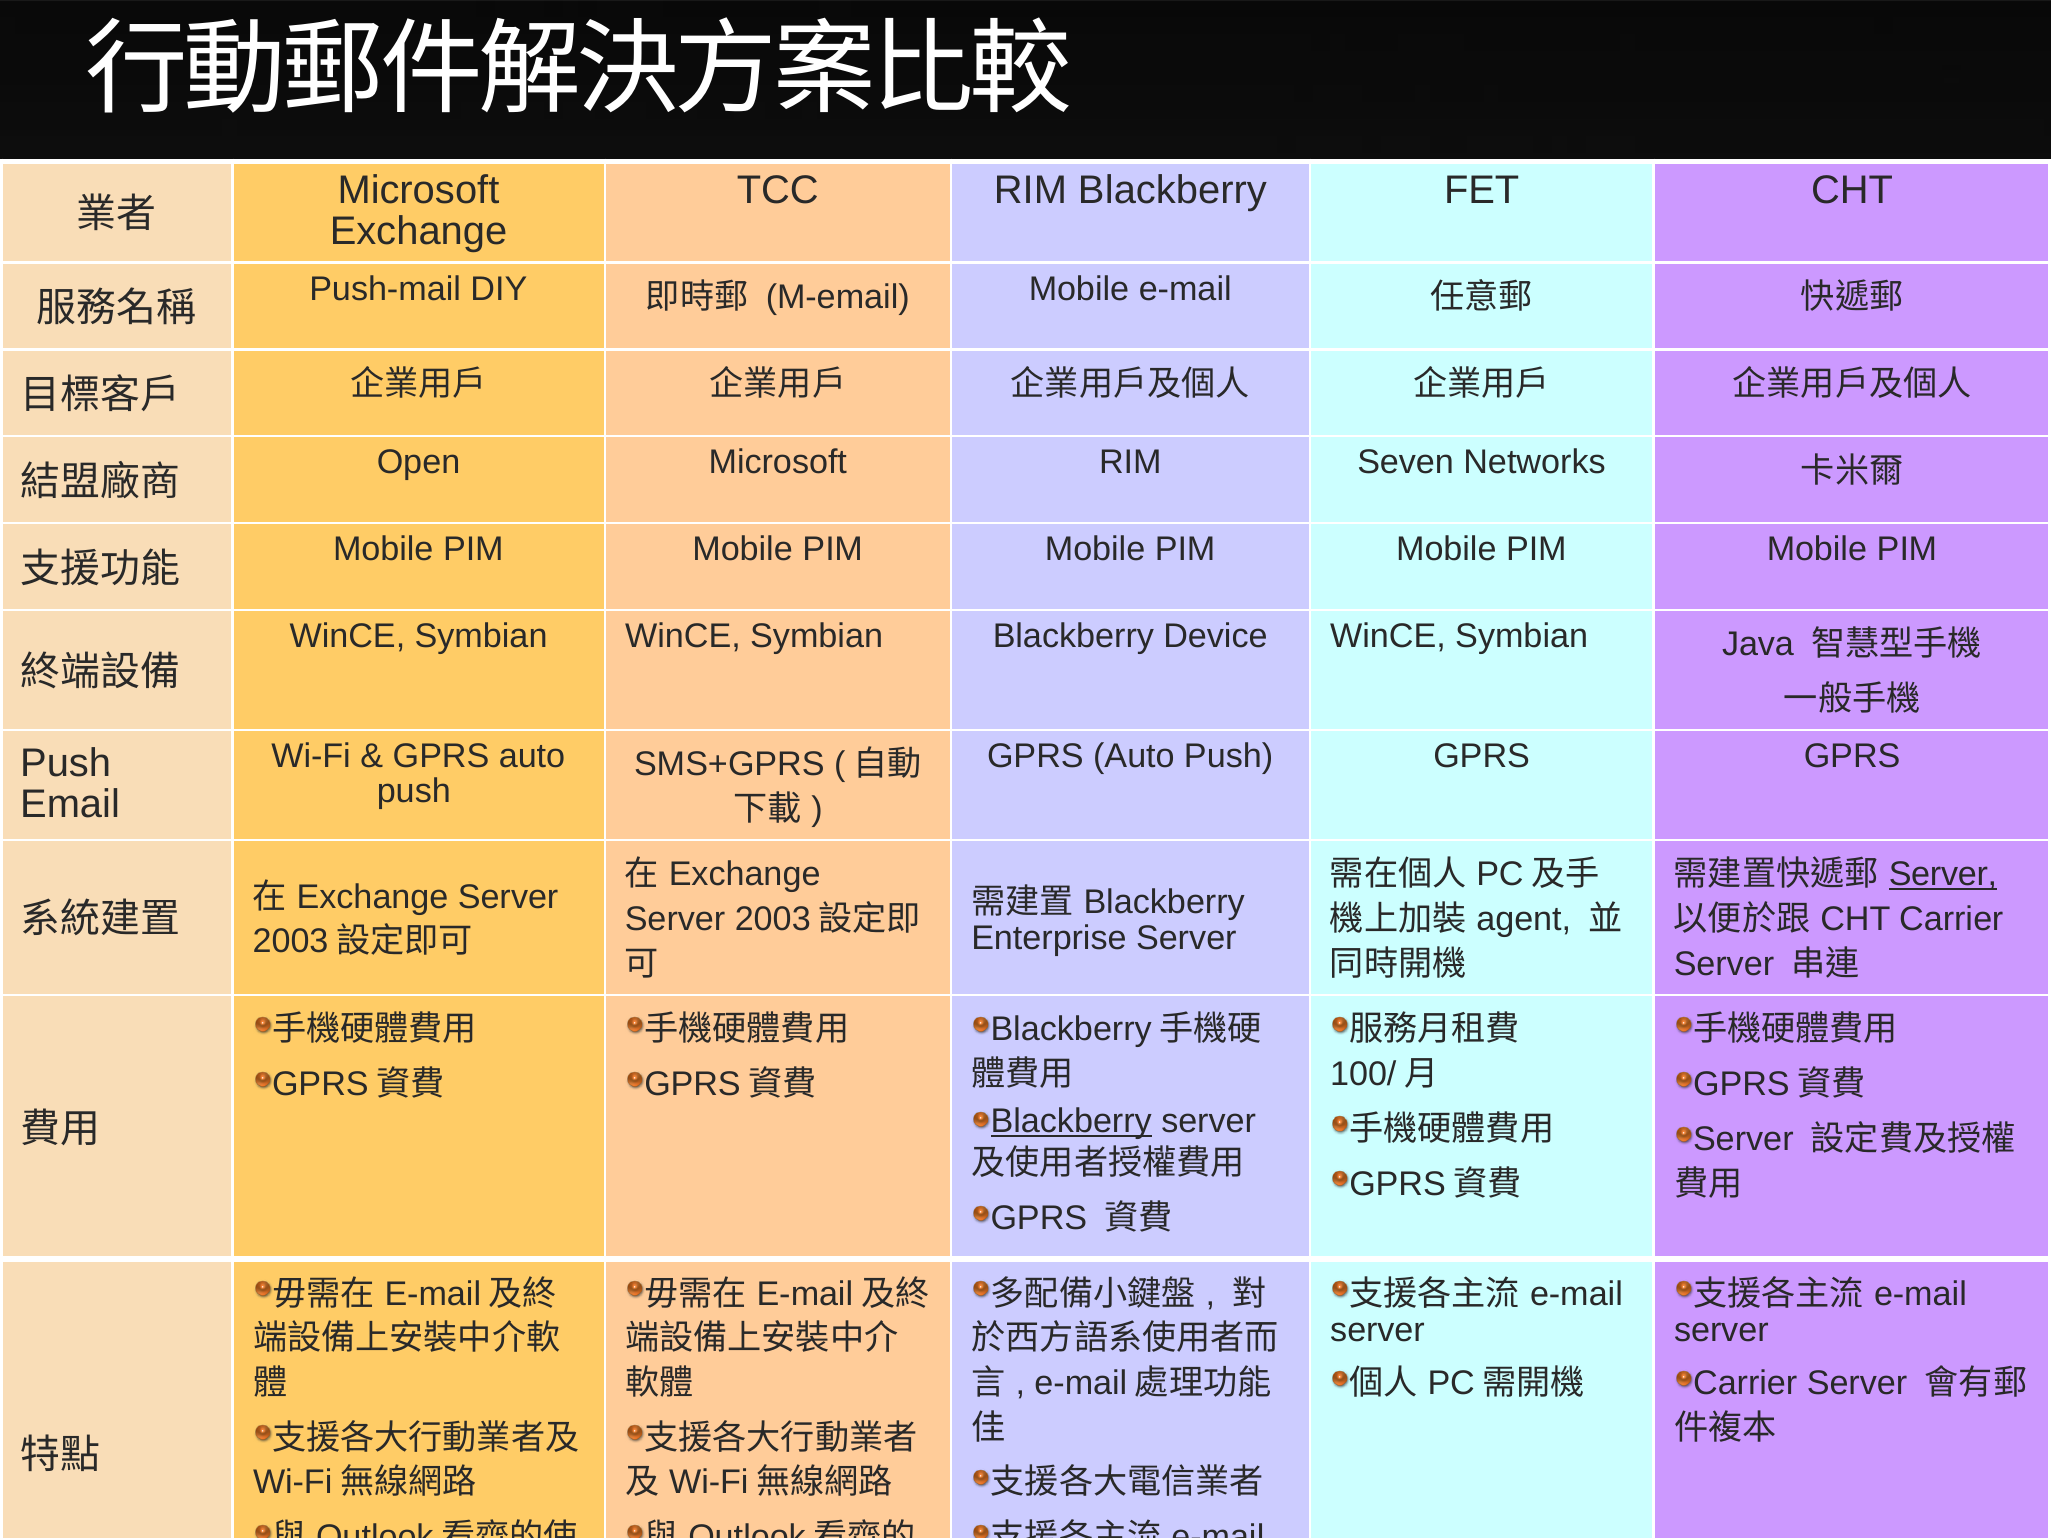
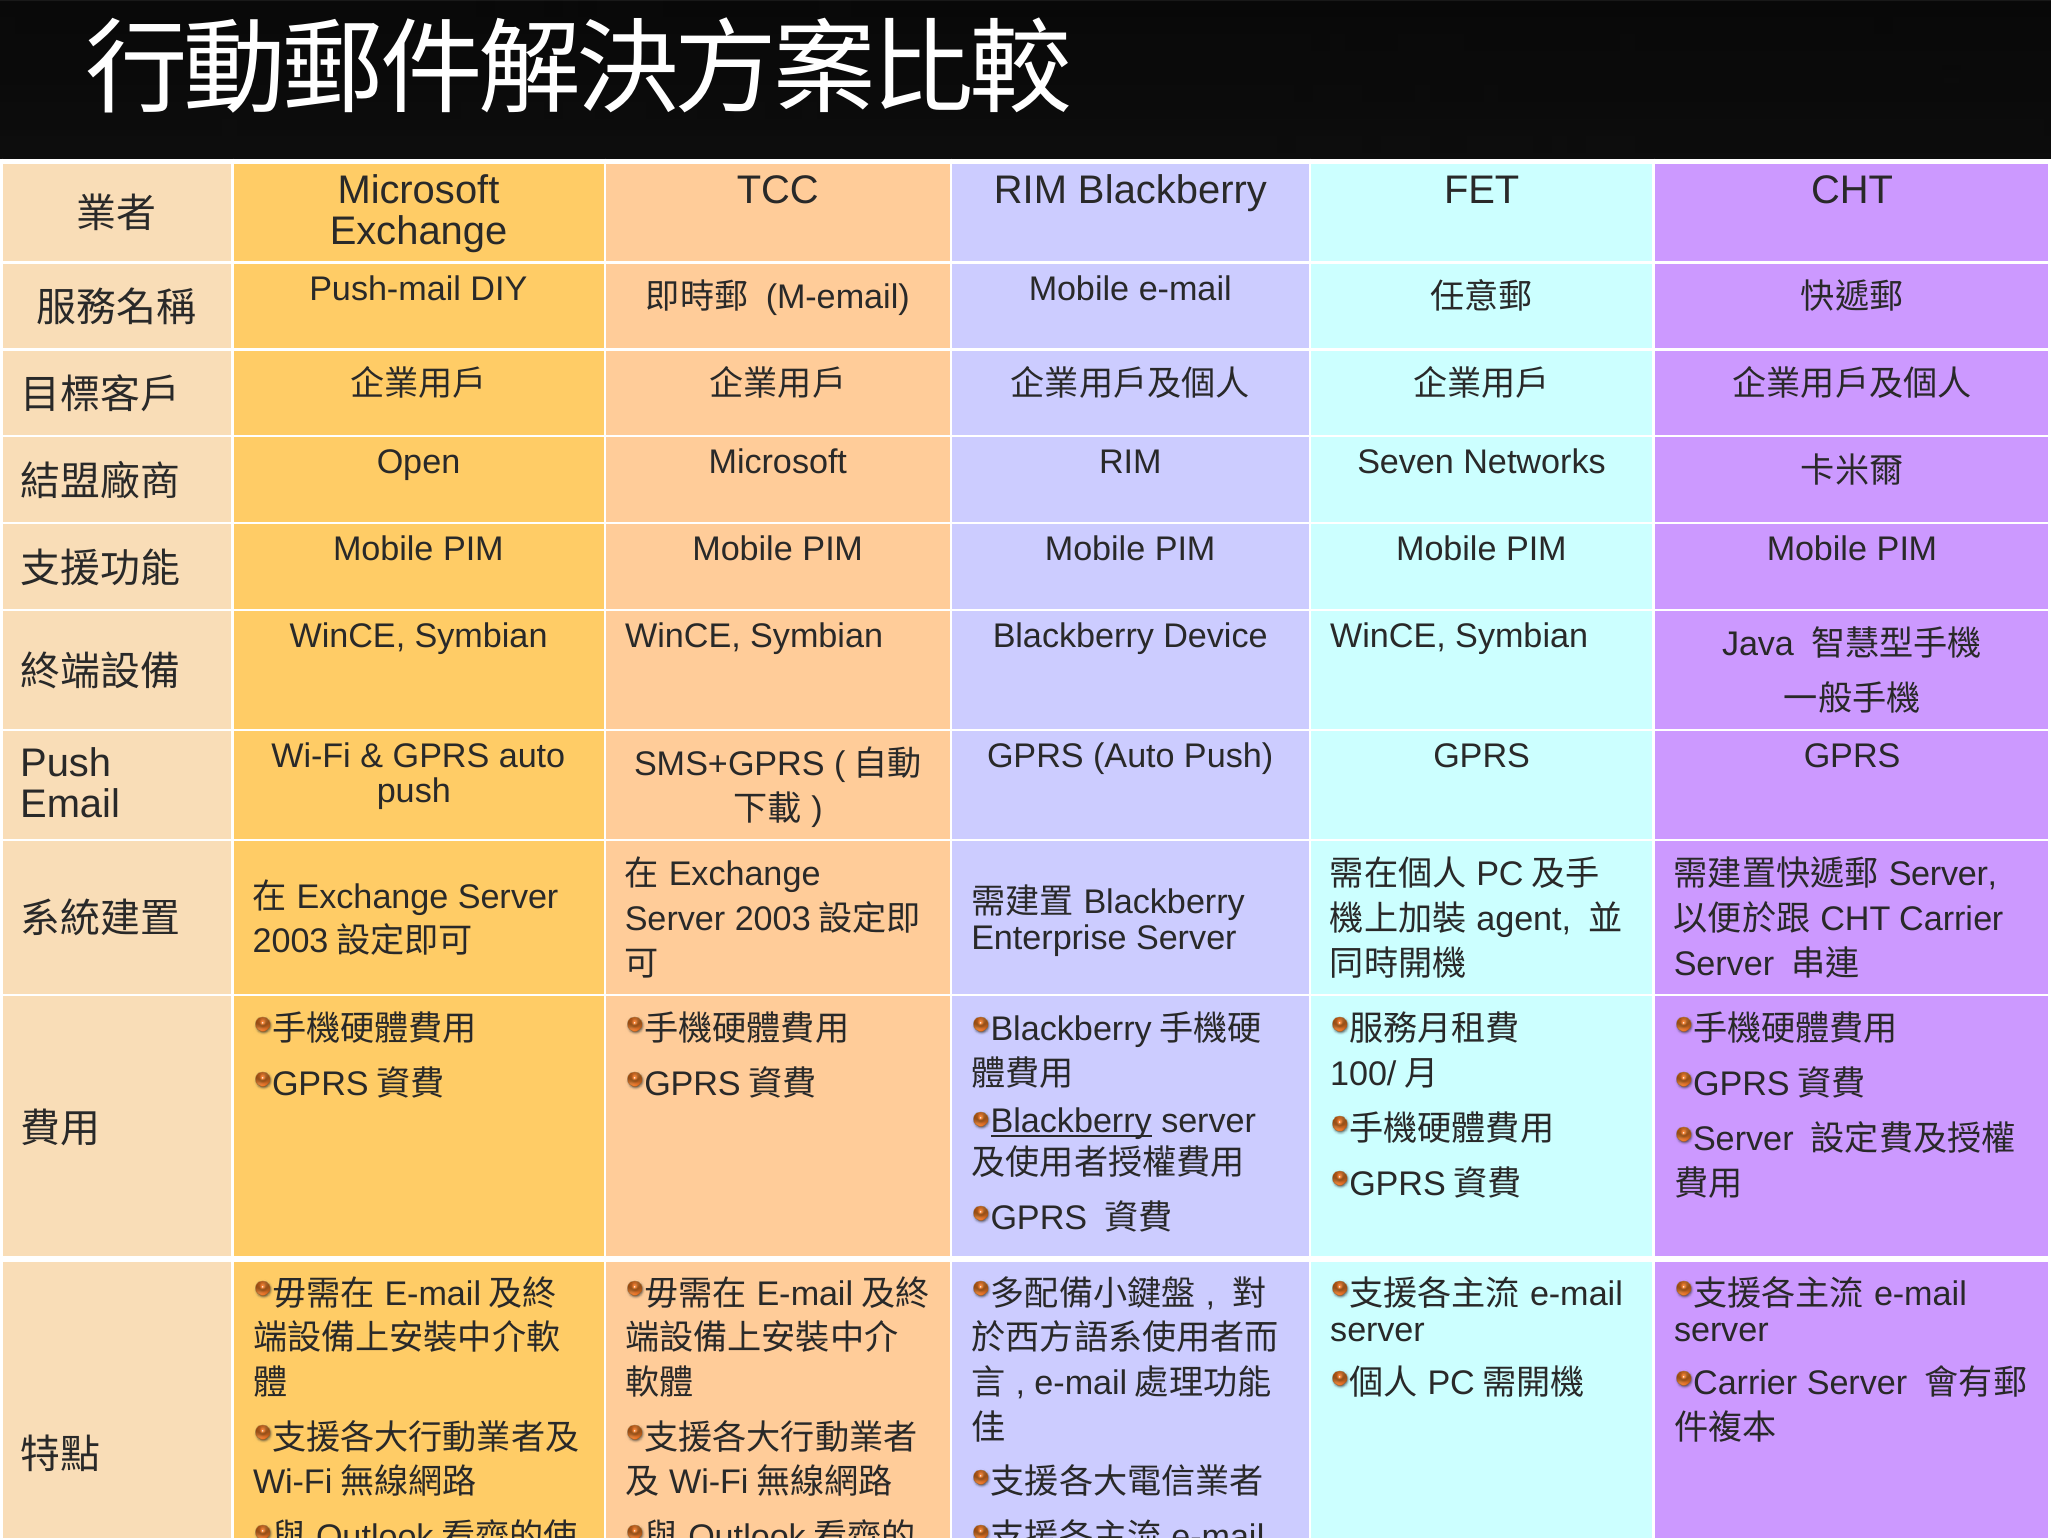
Server underline: present -> none (1943, 875)
